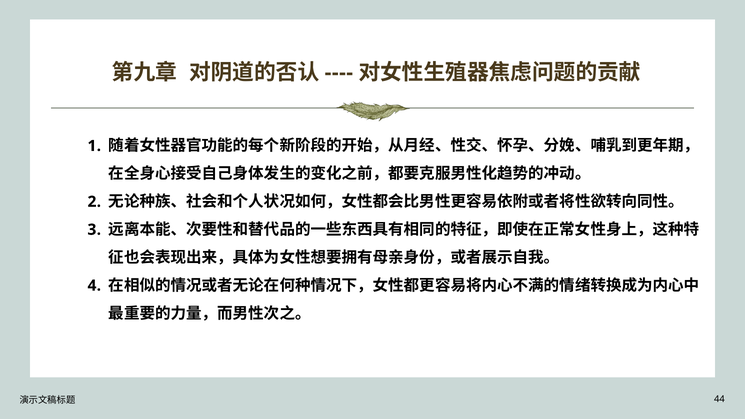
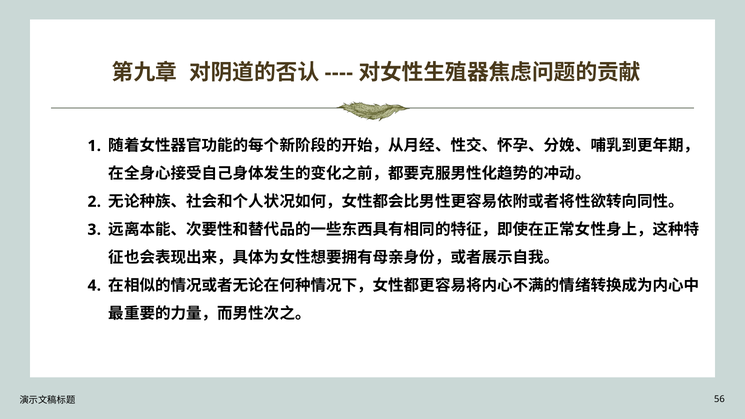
44: 44 -> 56 (719, 399)
